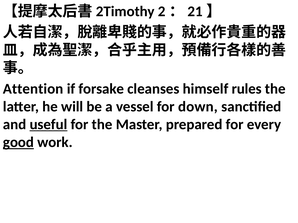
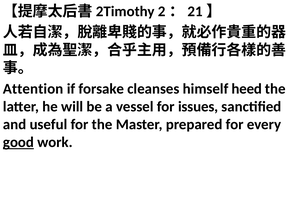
rules: rules -> heed (247, 89)
down: down -> issues (198, 107)
useful underline: present -> none (48, 125)
